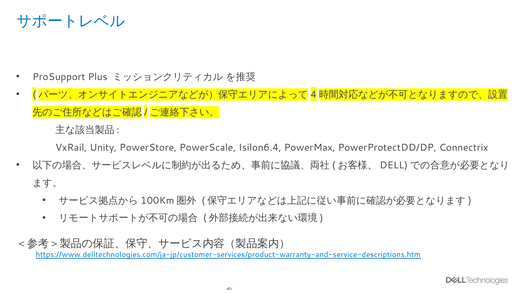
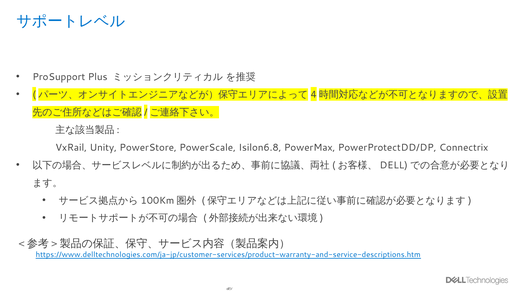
Isilon6.4: Isilon6.4 -> Isilon6.8 (260, 148)
